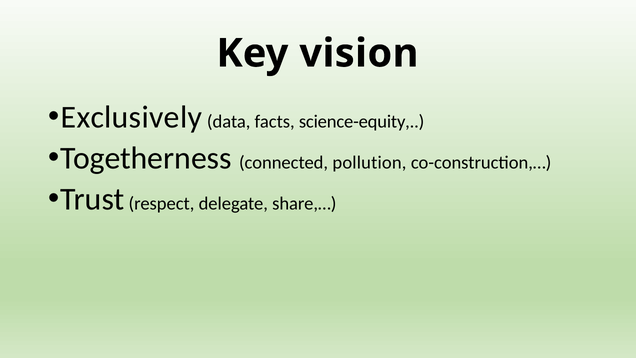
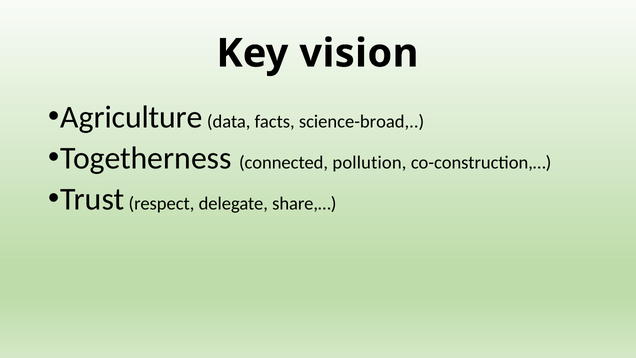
Exclusively: Exclusively -> Agriculture (132, 117)
science-equity: science-equity -> science-broad (362, 121)
